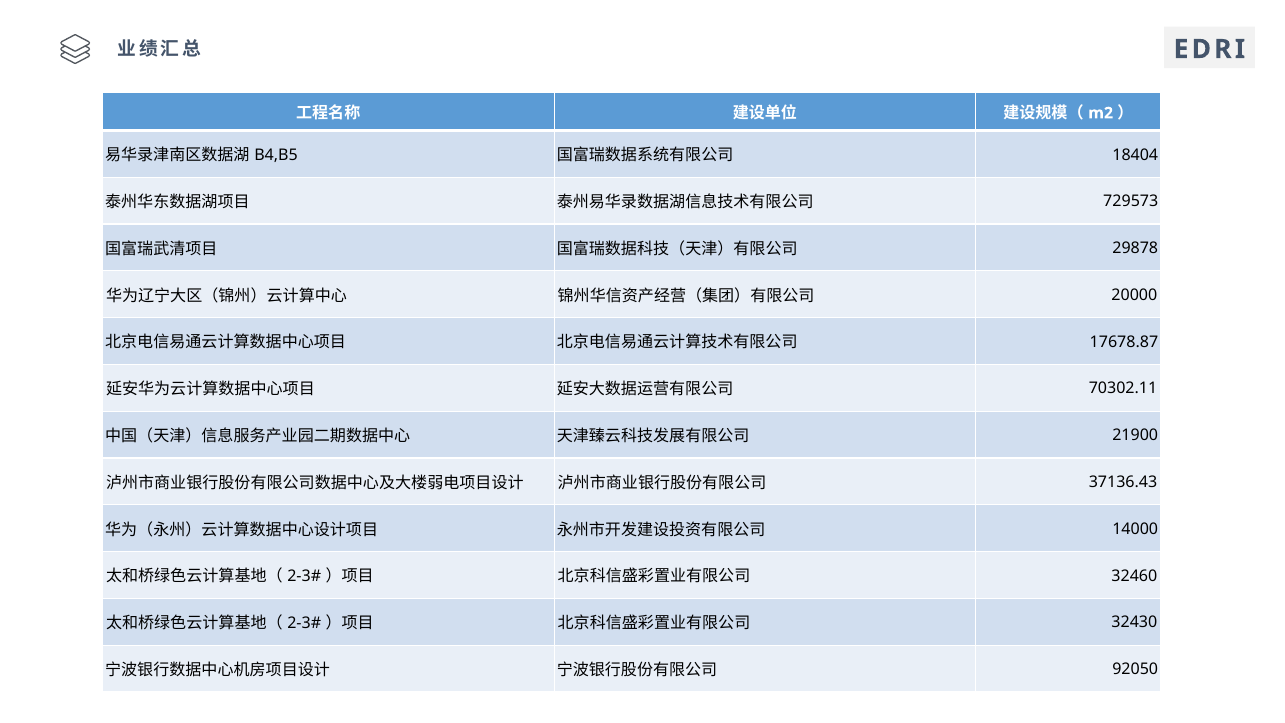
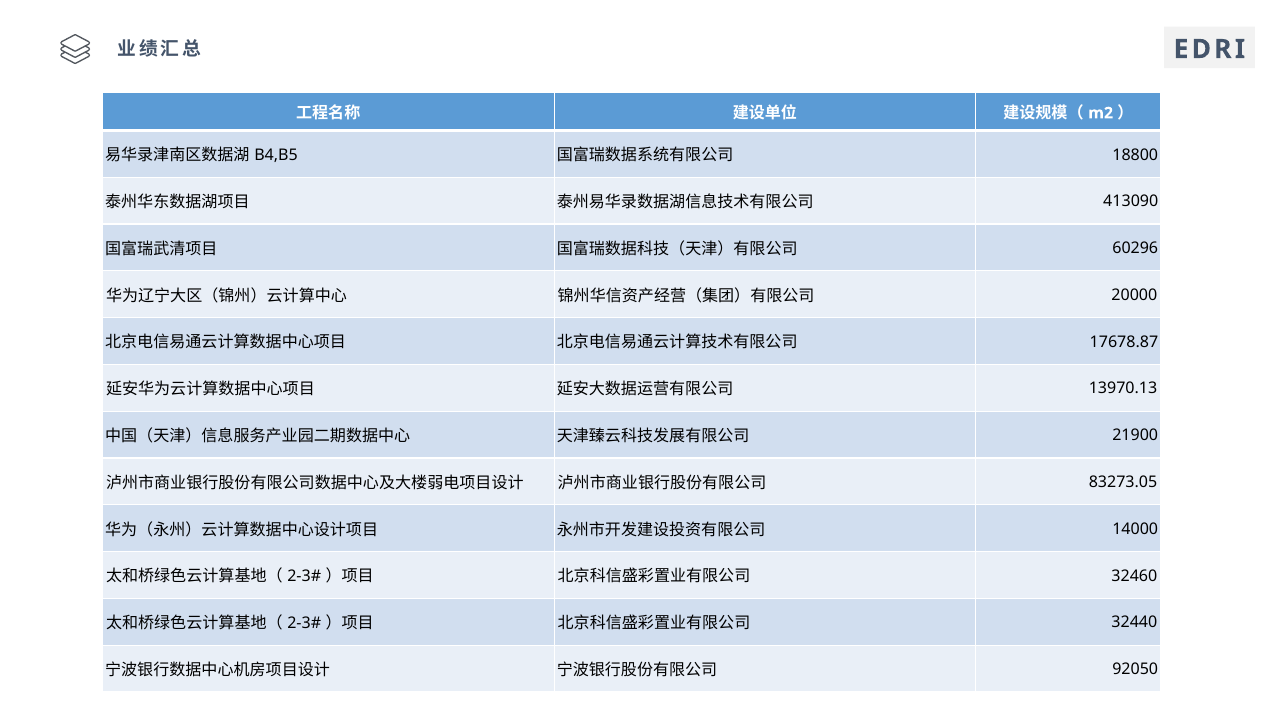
18404: 18404 -> 18800 (1135, 155)
729573: 729573 -> 413090 (1131, 201)
29878: 29878 -> 60296 (1135, 248)
70302.11: 70302.11 -> 13970.13 (1123, 389)
37136.43: 37136.43 -> 83273.05 (1123, 482)
32430: 32430 -> 32440 (1134, 623)
